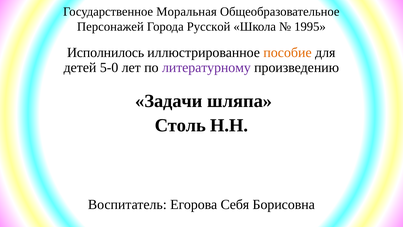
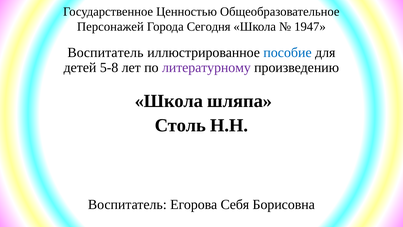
Моральная: Моральная -> Ценностью (187, 12)
Русской: Русской -> Сегодня (209, 27)
1995: 1995 -> 1947 (310, 27)
Исполнилось: Исполнилось -> Воспитатель (105, 53)
пособие colour: orange -> blue (288, 53)
5-0: 5-0 -> 5-8 (109, 68)
Задачи: Задачи -> Школа (169, 101)
